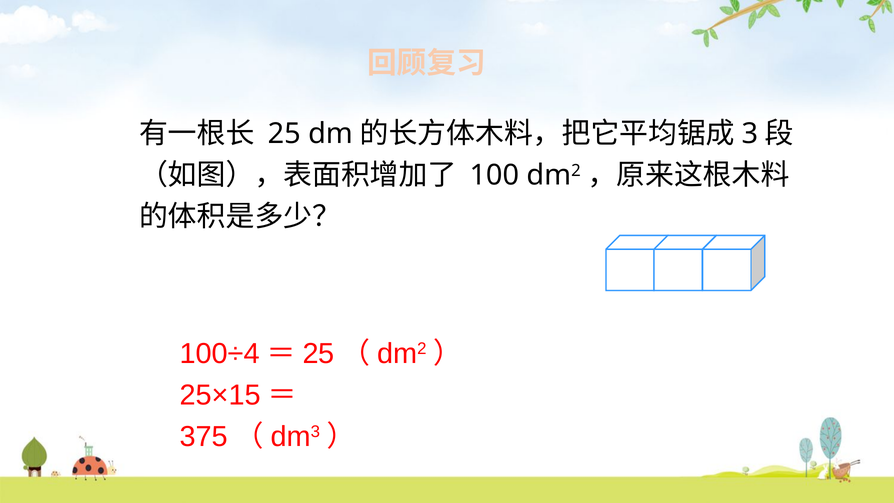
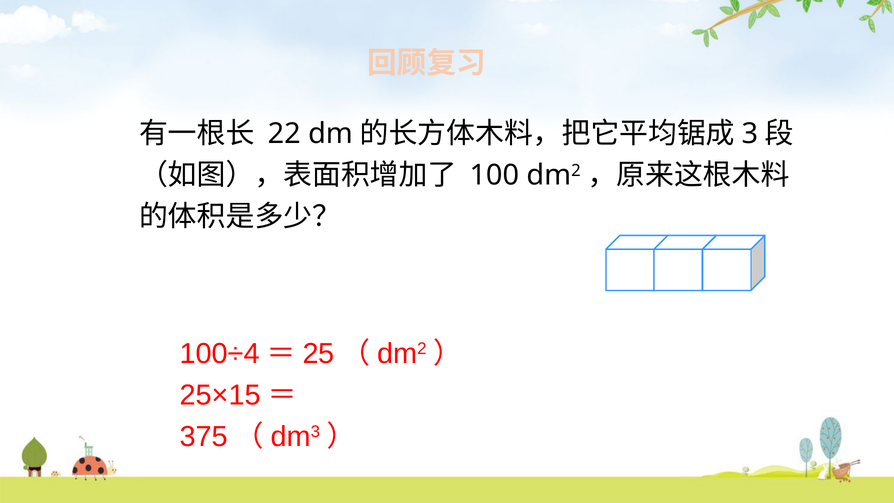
25: 25 -> 22 (284, 134)
